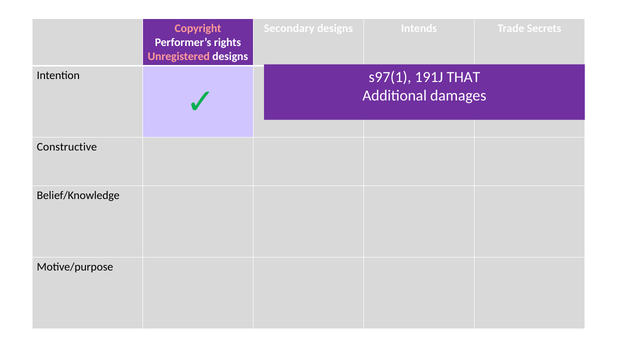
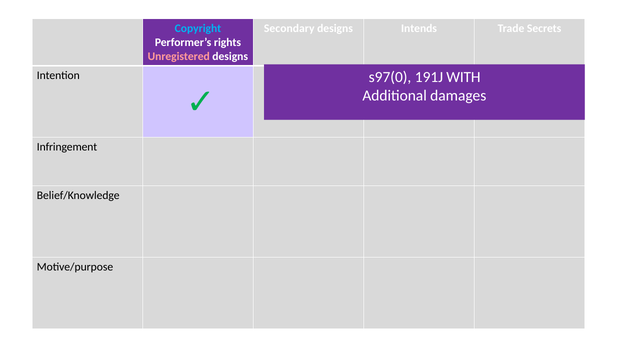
Copyright colour: pink -> light blue (198, 28)
s97(1: s97(1 -> s97(0 (390, 77)
THAT: THAT -> WITH (463, 77)
Constructive: Constructive -> Infringement (67, 147)
